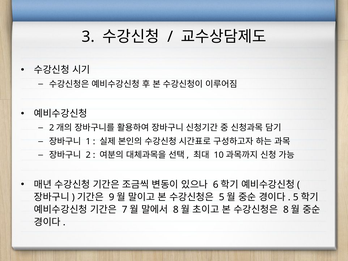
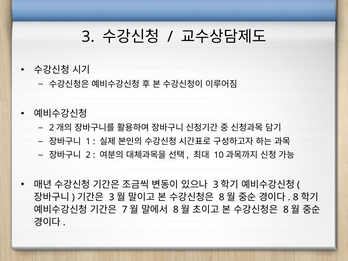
6: 6 -> 3 (216, 185)
9: 9 -> 3 (112, 197)
5: 5 -> 8 (222, 197)
5: 5 -> 8 (296, 197)
